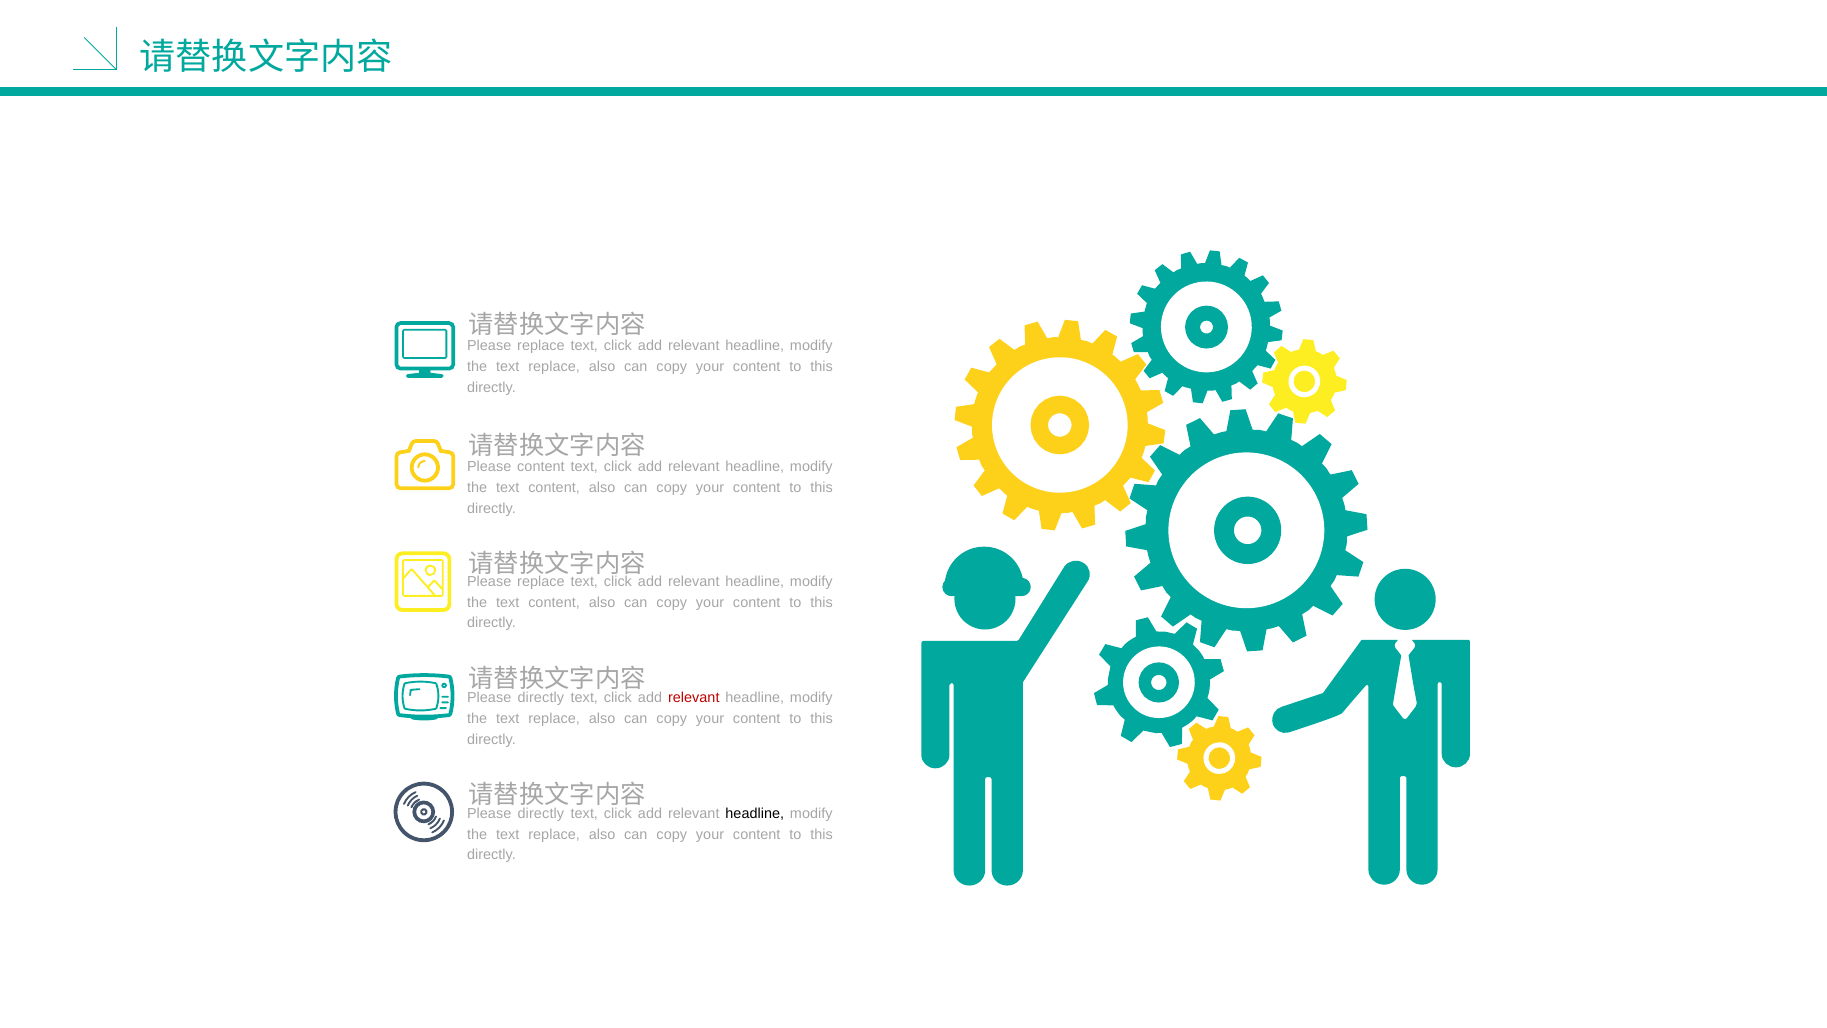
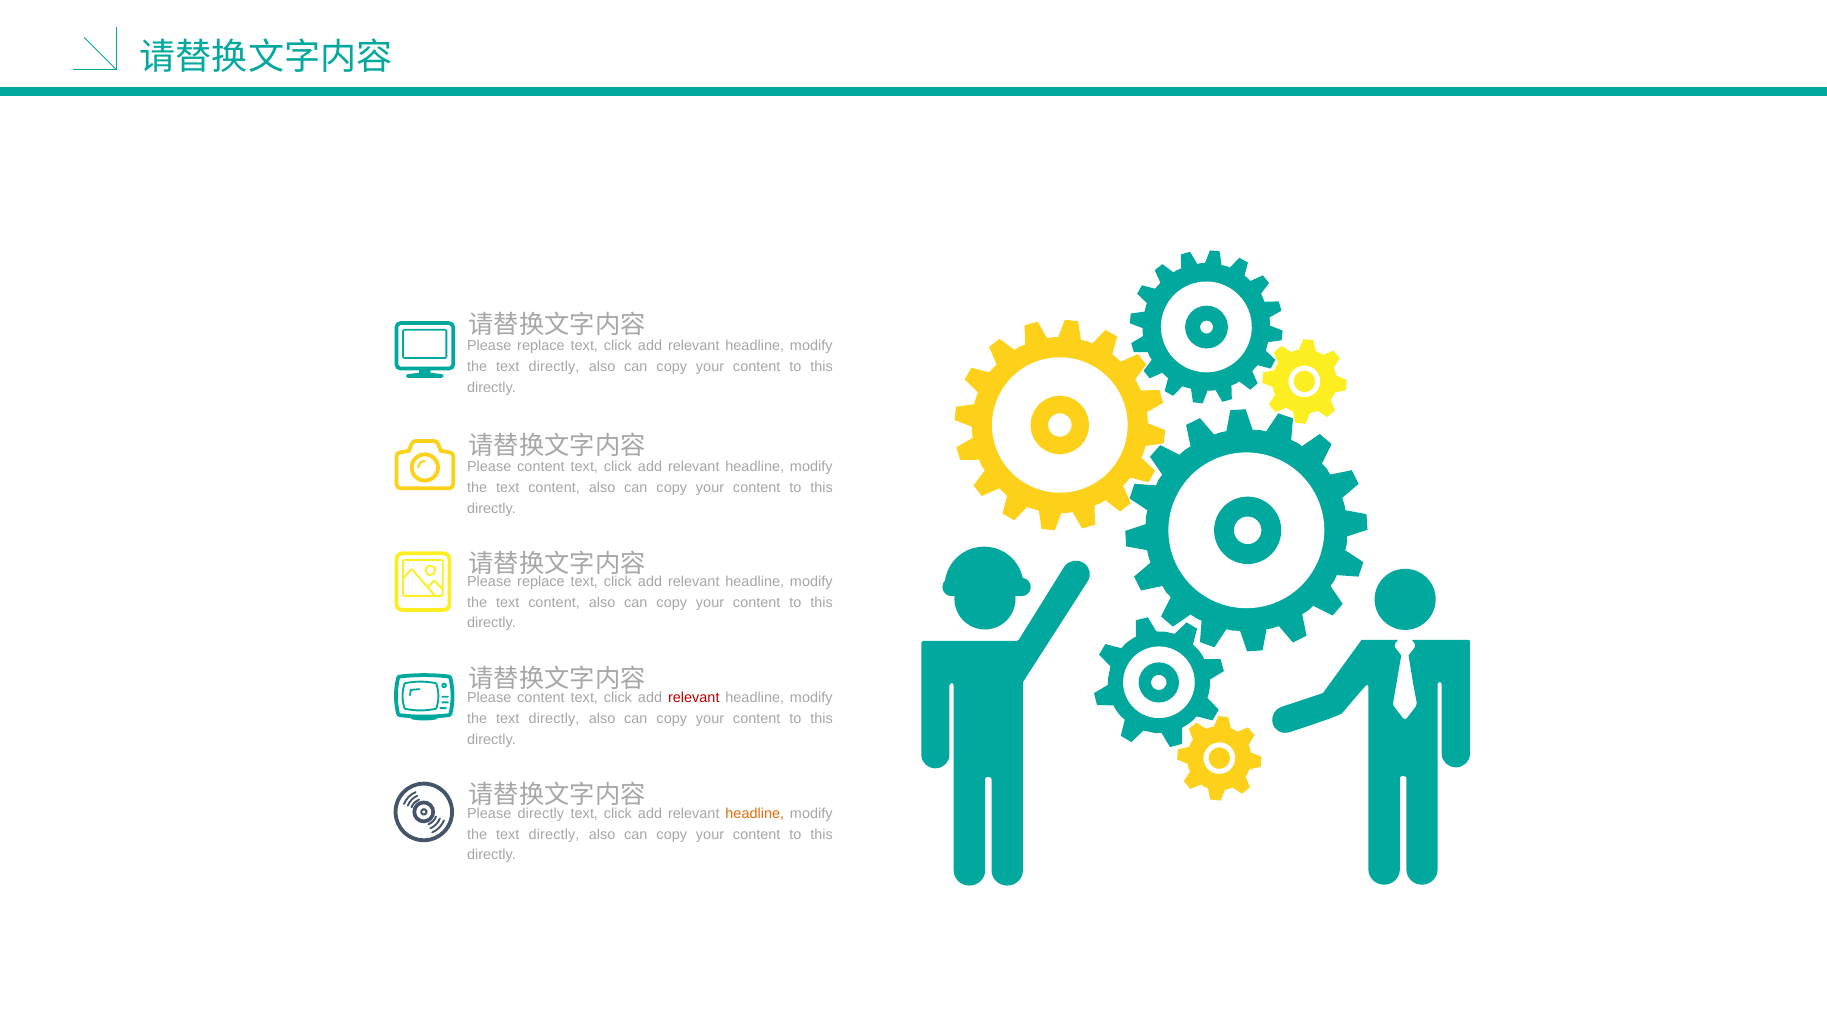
replace: replace -> directly (554, 367)
directly: directly -> content (541, 698)
replace: replace -> directly (554, 719)
headline colour: black -> orange (755, 813)
replace: replace -> directly (554, 834)
